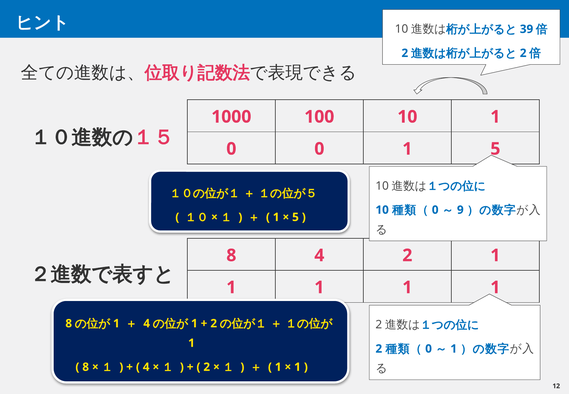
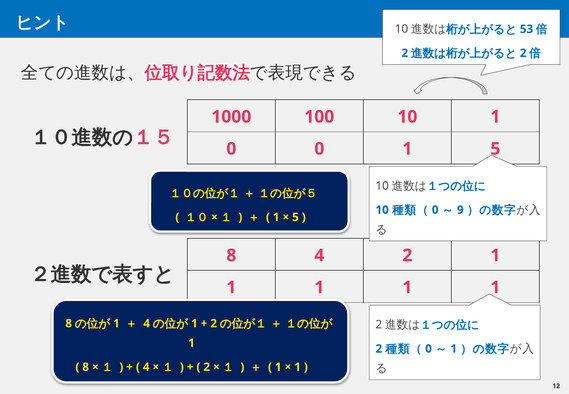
39: 39 -> 53 (527, 29)
